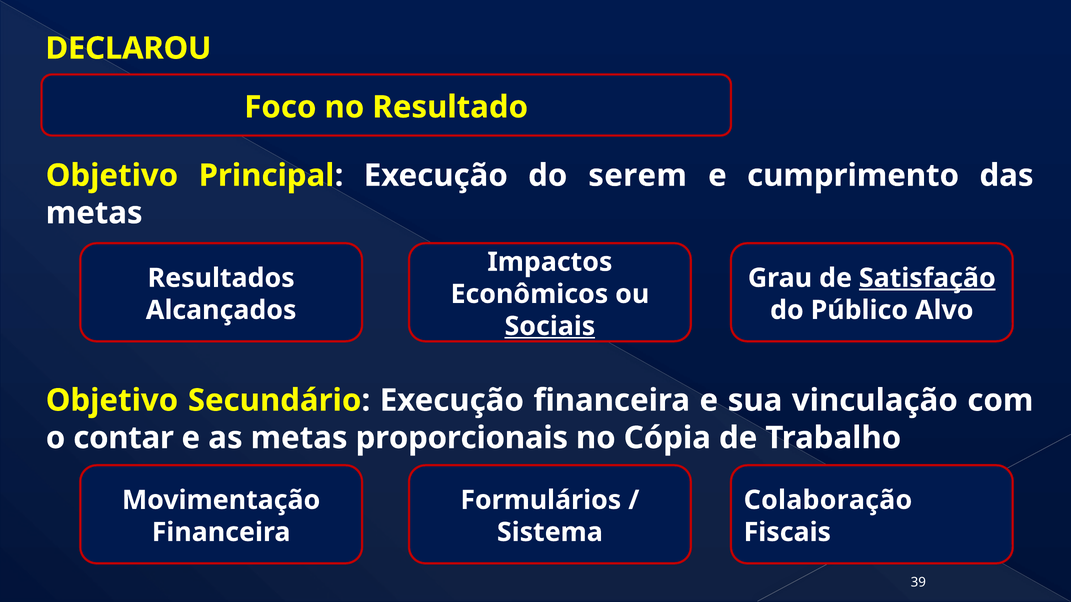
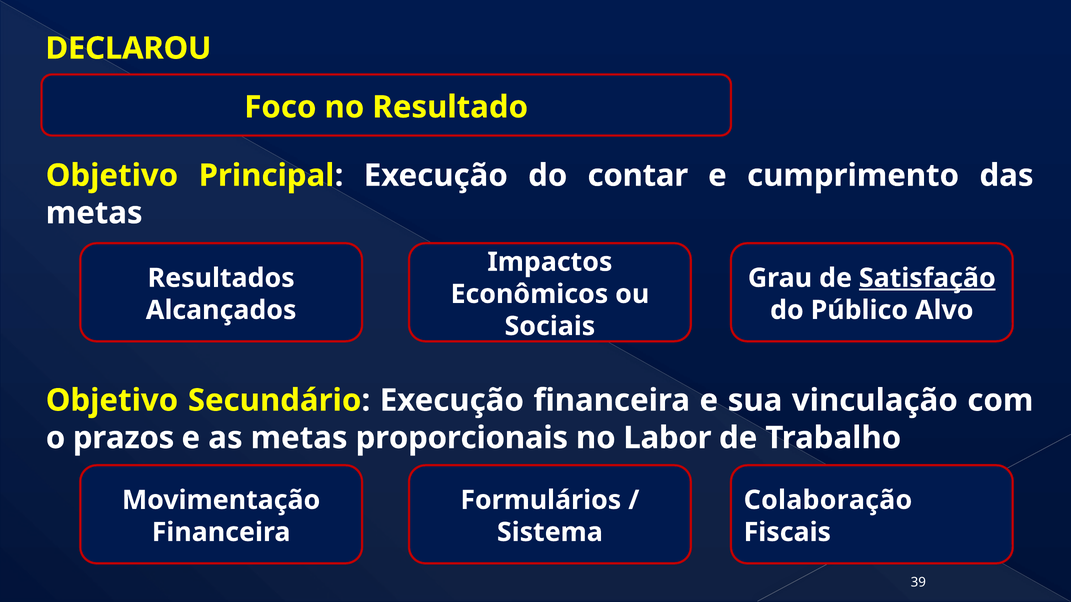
serem: serem -> contar (638, 176)
Sociais underline: present -> none (550, 326)
contar: contar -> prazos (124, 438)
Cópia: Cópia -> Labor (667, 438)
